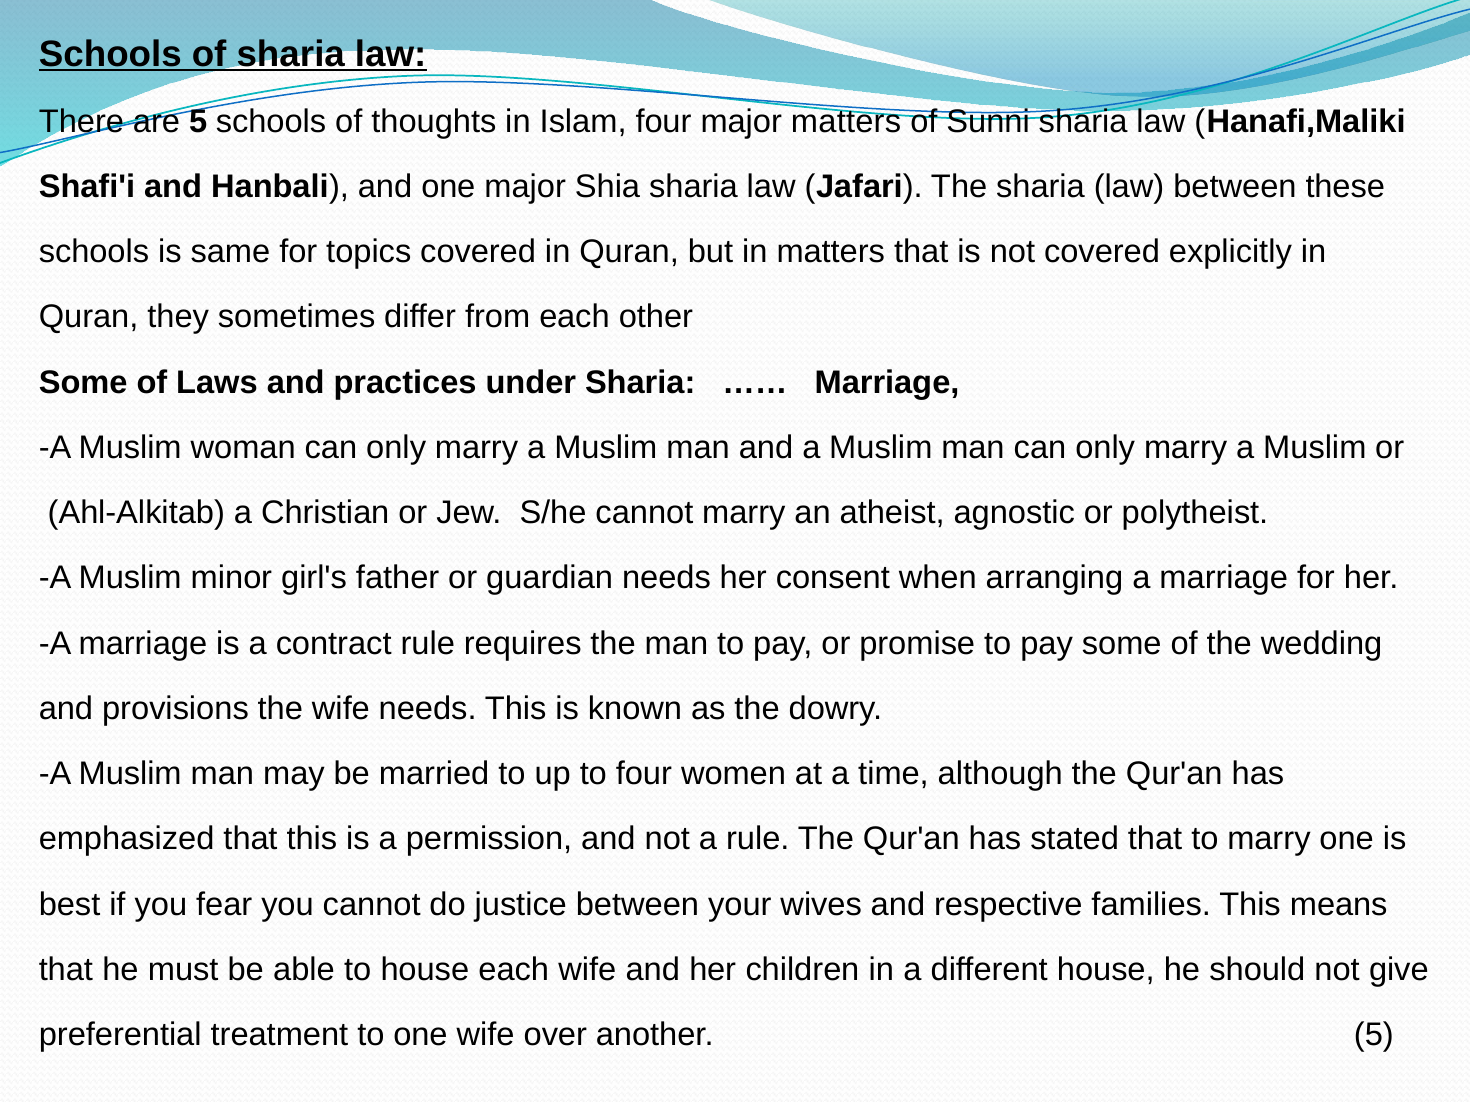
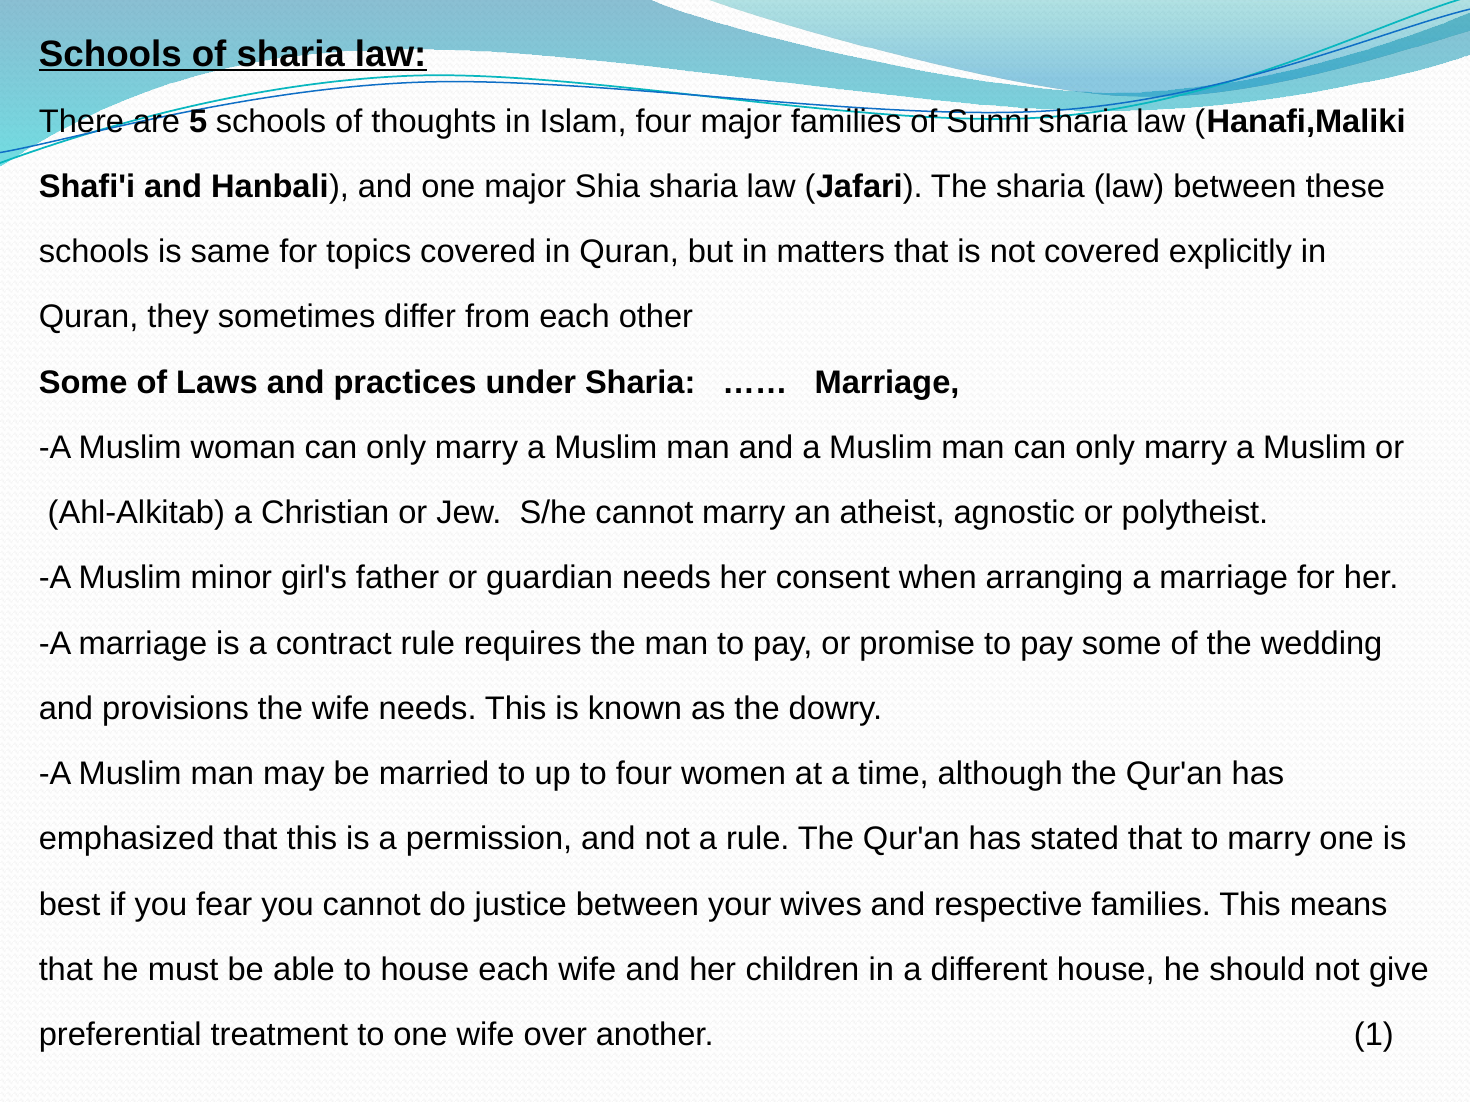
major matters: matters -> families (846, 121)
another 5: 5 -> 1 (1374, 1035)
